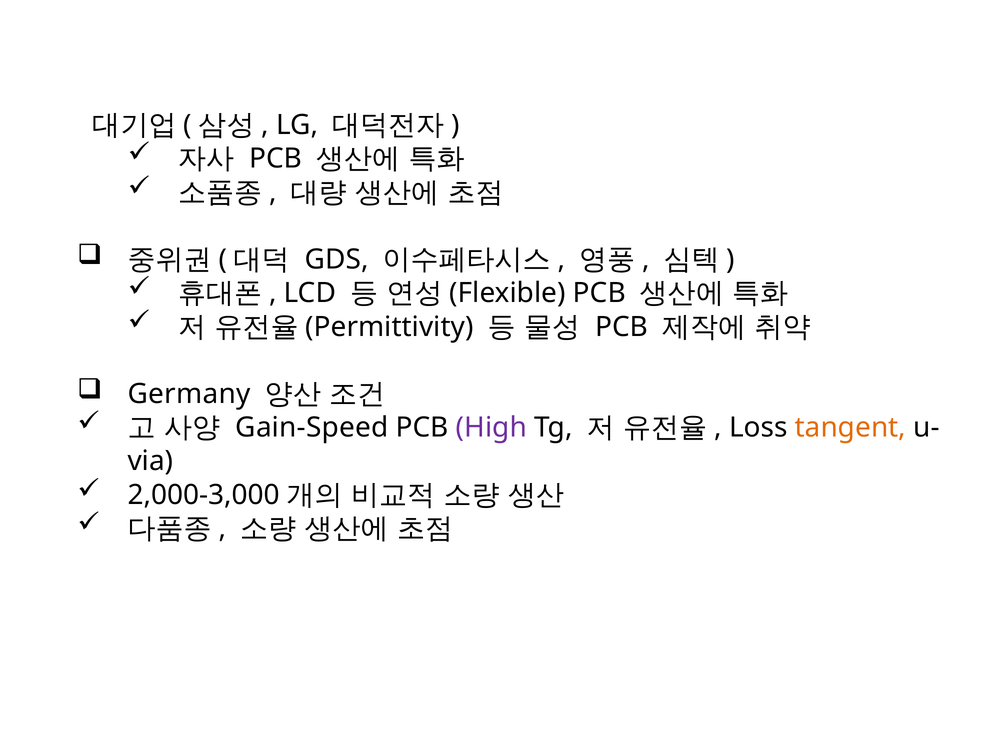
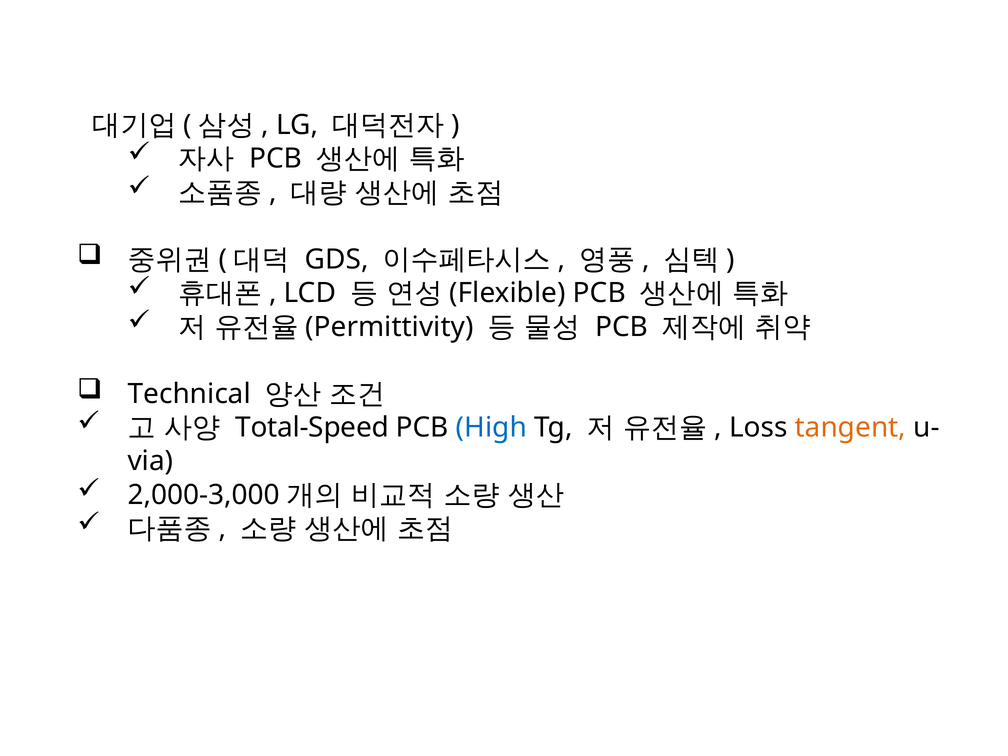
Germany: Germany -> Technical (189, 394)
Gain-Speed: Gain-Speed -> Total-Speed (312, 428)
High colour: purple -> blue (491, 428)
